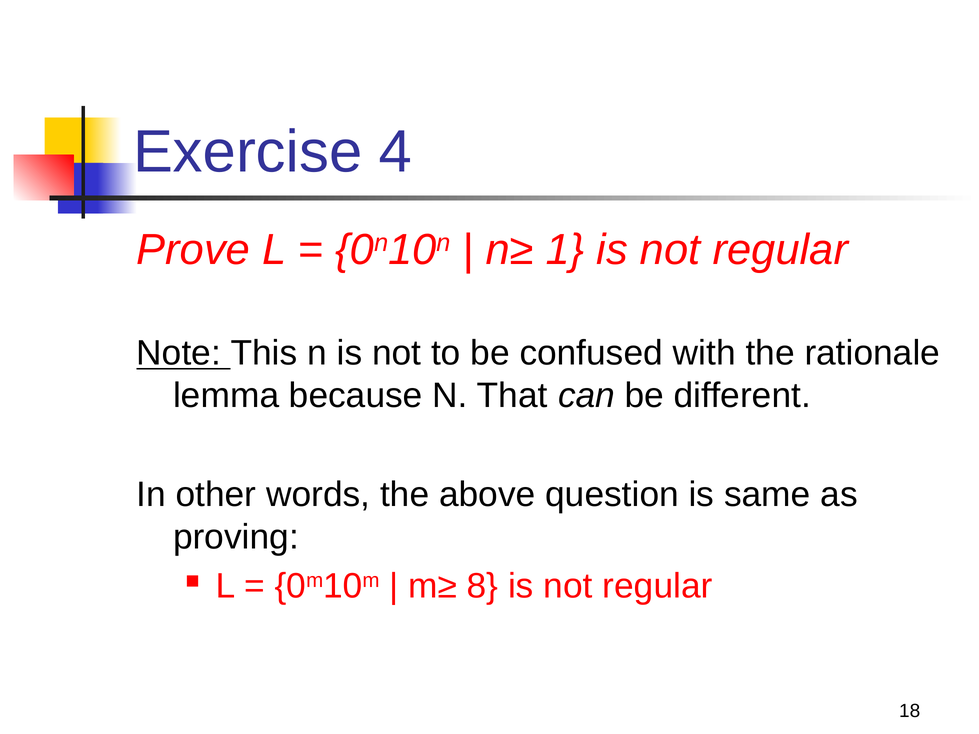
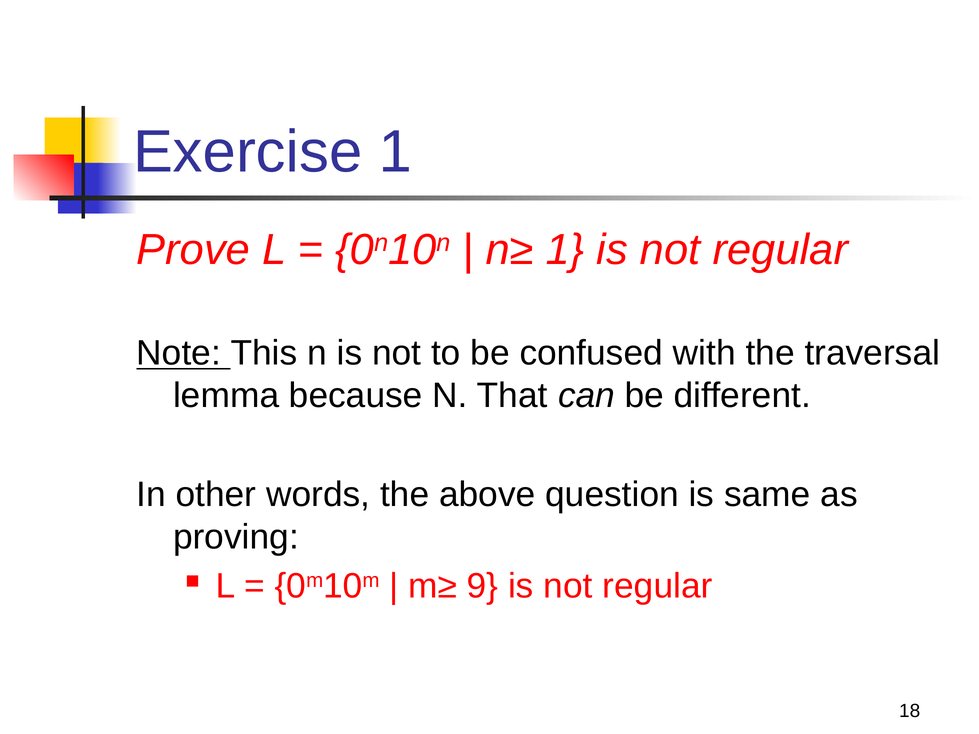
Exercise 4: 4 -> 1 (396, 152)
rationale: rationale -> traversal (872, 353)
8: 8 -> 9 (483, 586)
